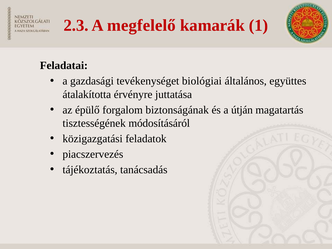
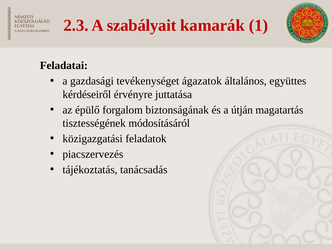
megfelelő: megfelelő -> szabályait (142, 25)
biológiai: biológiai -> ágazatok (202, 81)
átalakította: átalakította -> kérdéseiről (87, 94)
